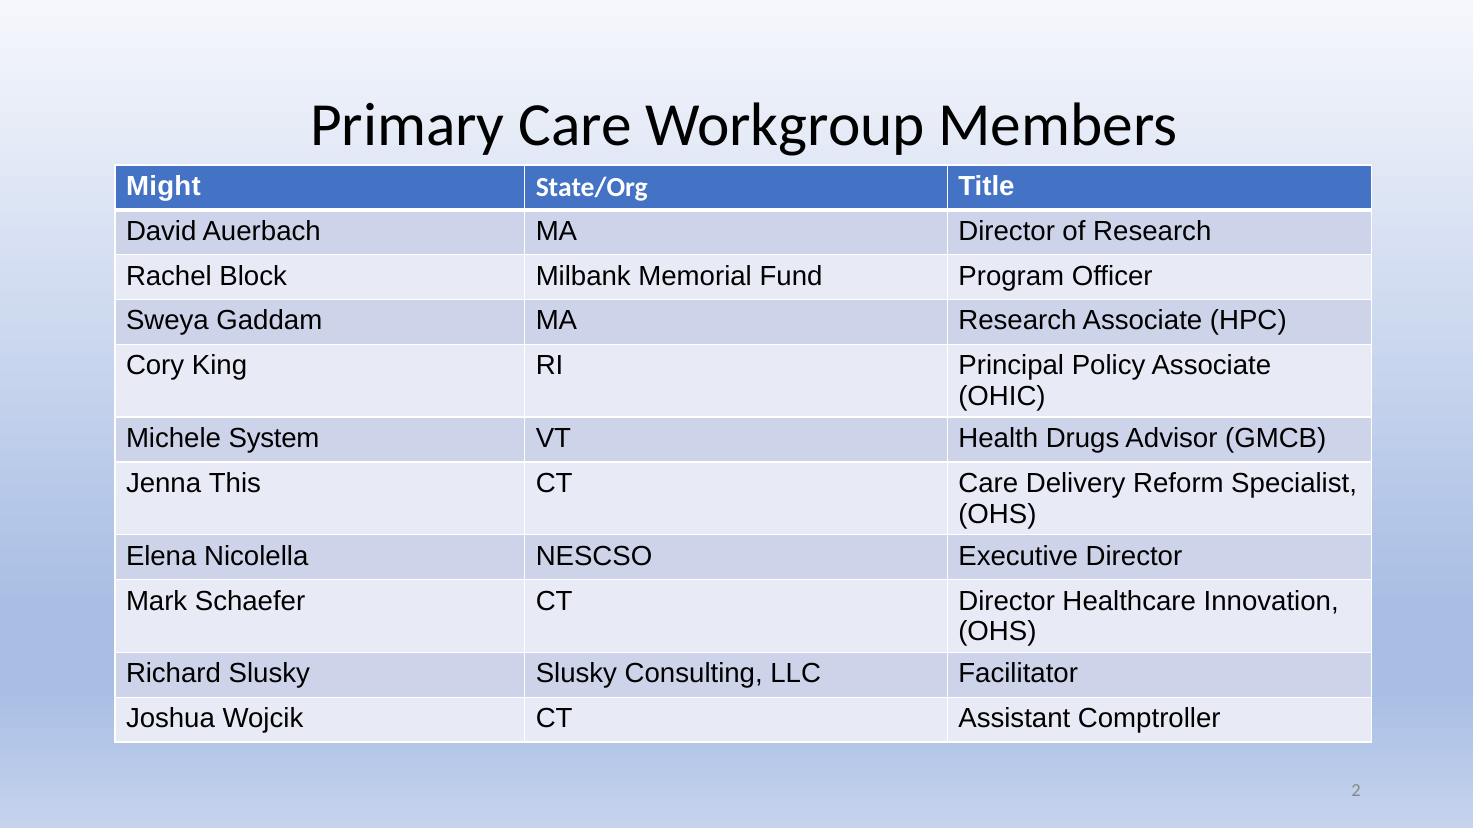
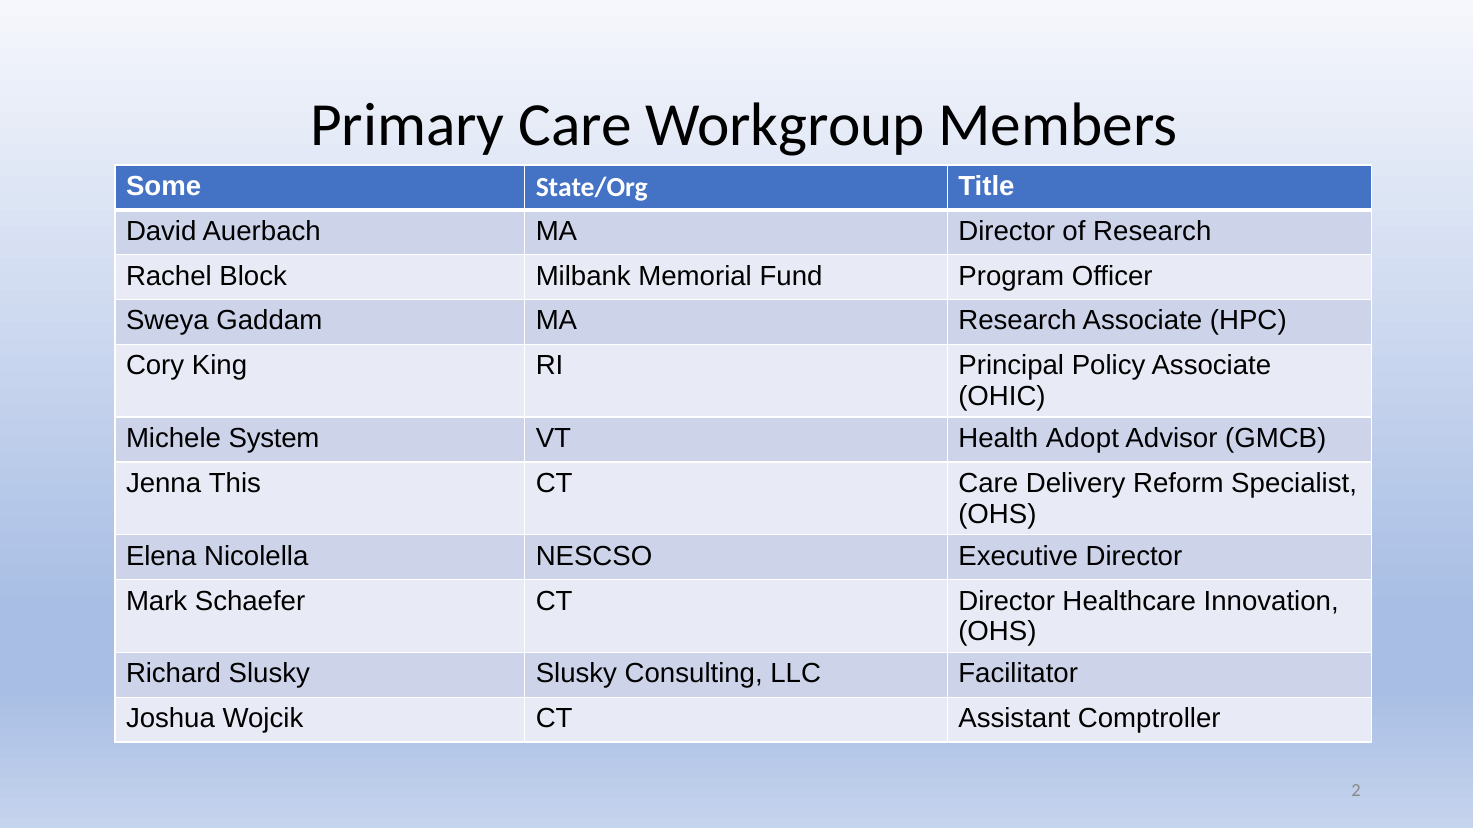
Might: Might -> Some (164, 187)
Drugs: Drugs -> Adopt (1082, 439)
